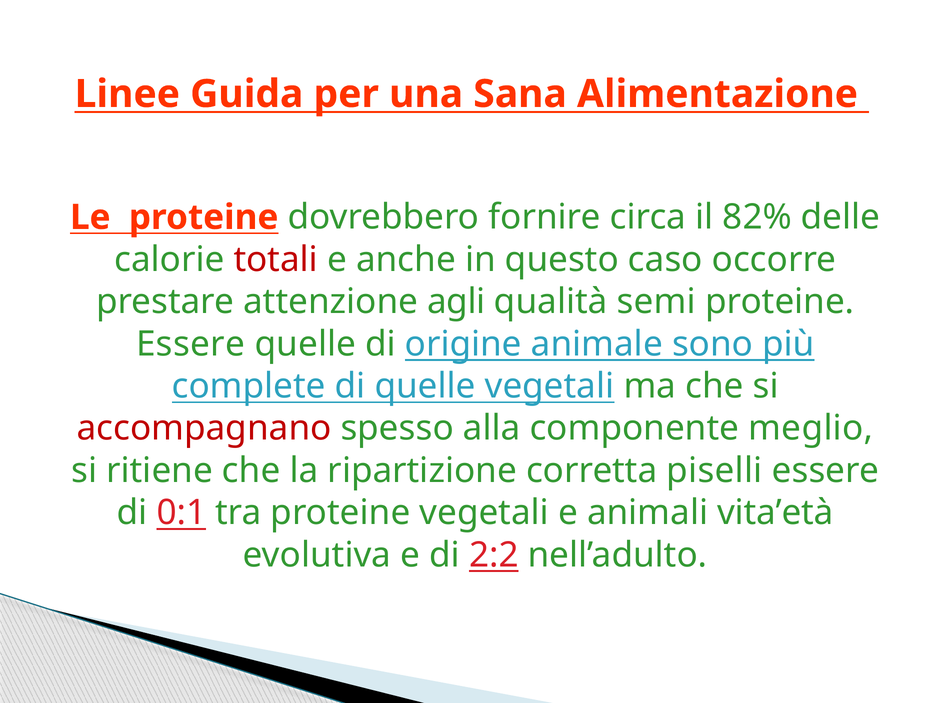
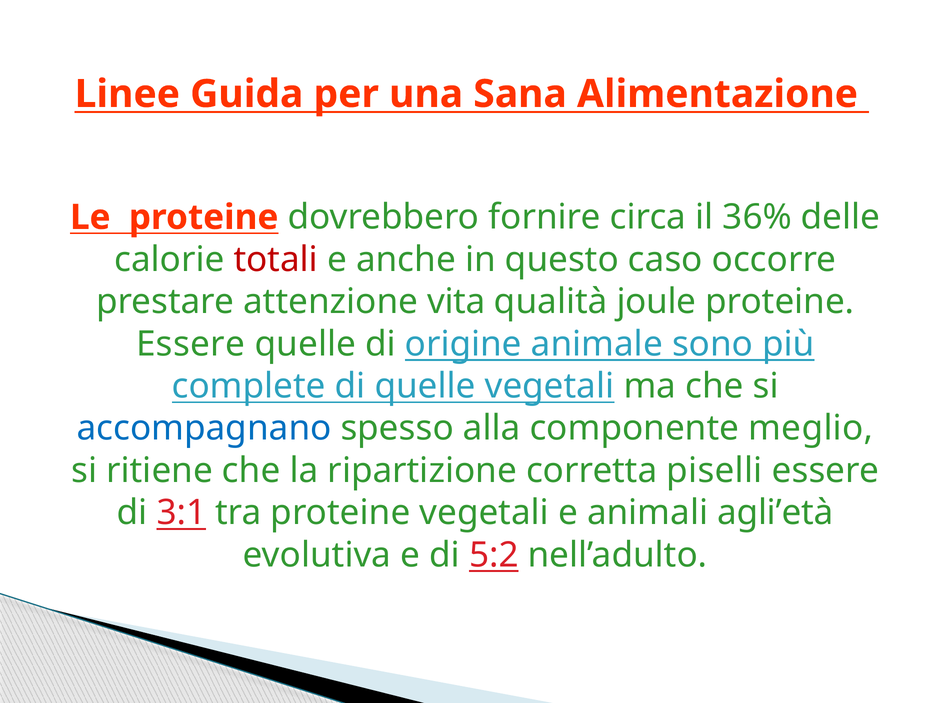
82%: 82% -> 36% (757, 217)
agli: agli -> vita (456, 302)
semi: semi -> joule (657, 302)
accompagnano colour: red -> blue (204, 428)
0:1: 0:1 -> 3:1 (181, 513)
vita’età: vita’età -> agli’età (775, 513)
2:2: 2:2 -> 5:2 (494, 555)
